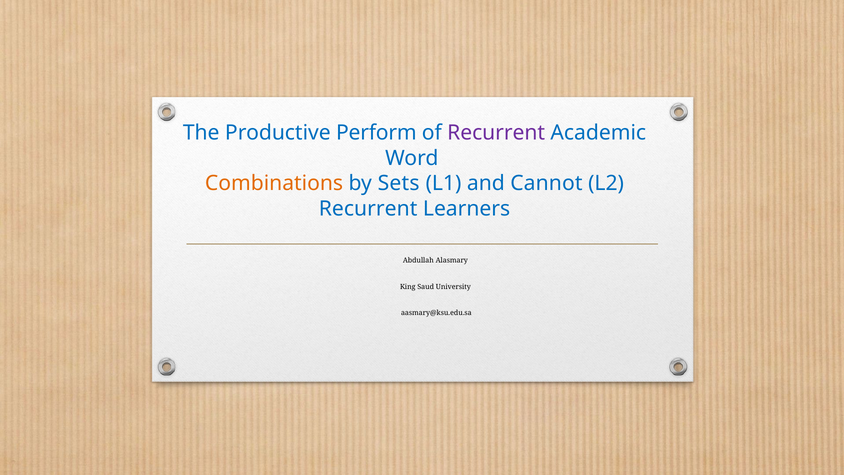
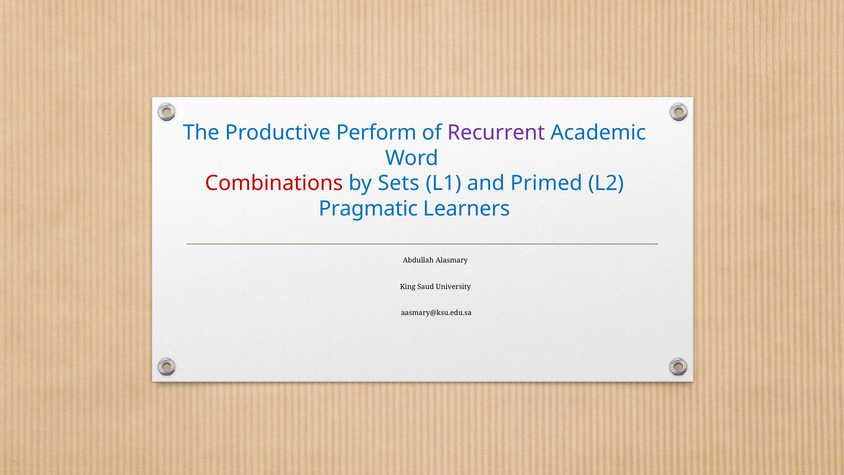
Combinations colour: orange -> red (274, 183)
Cannot: Cannot -> Primed (546, 183)
Recurrent: Recurrent -> Pragmatic (368, 209)
